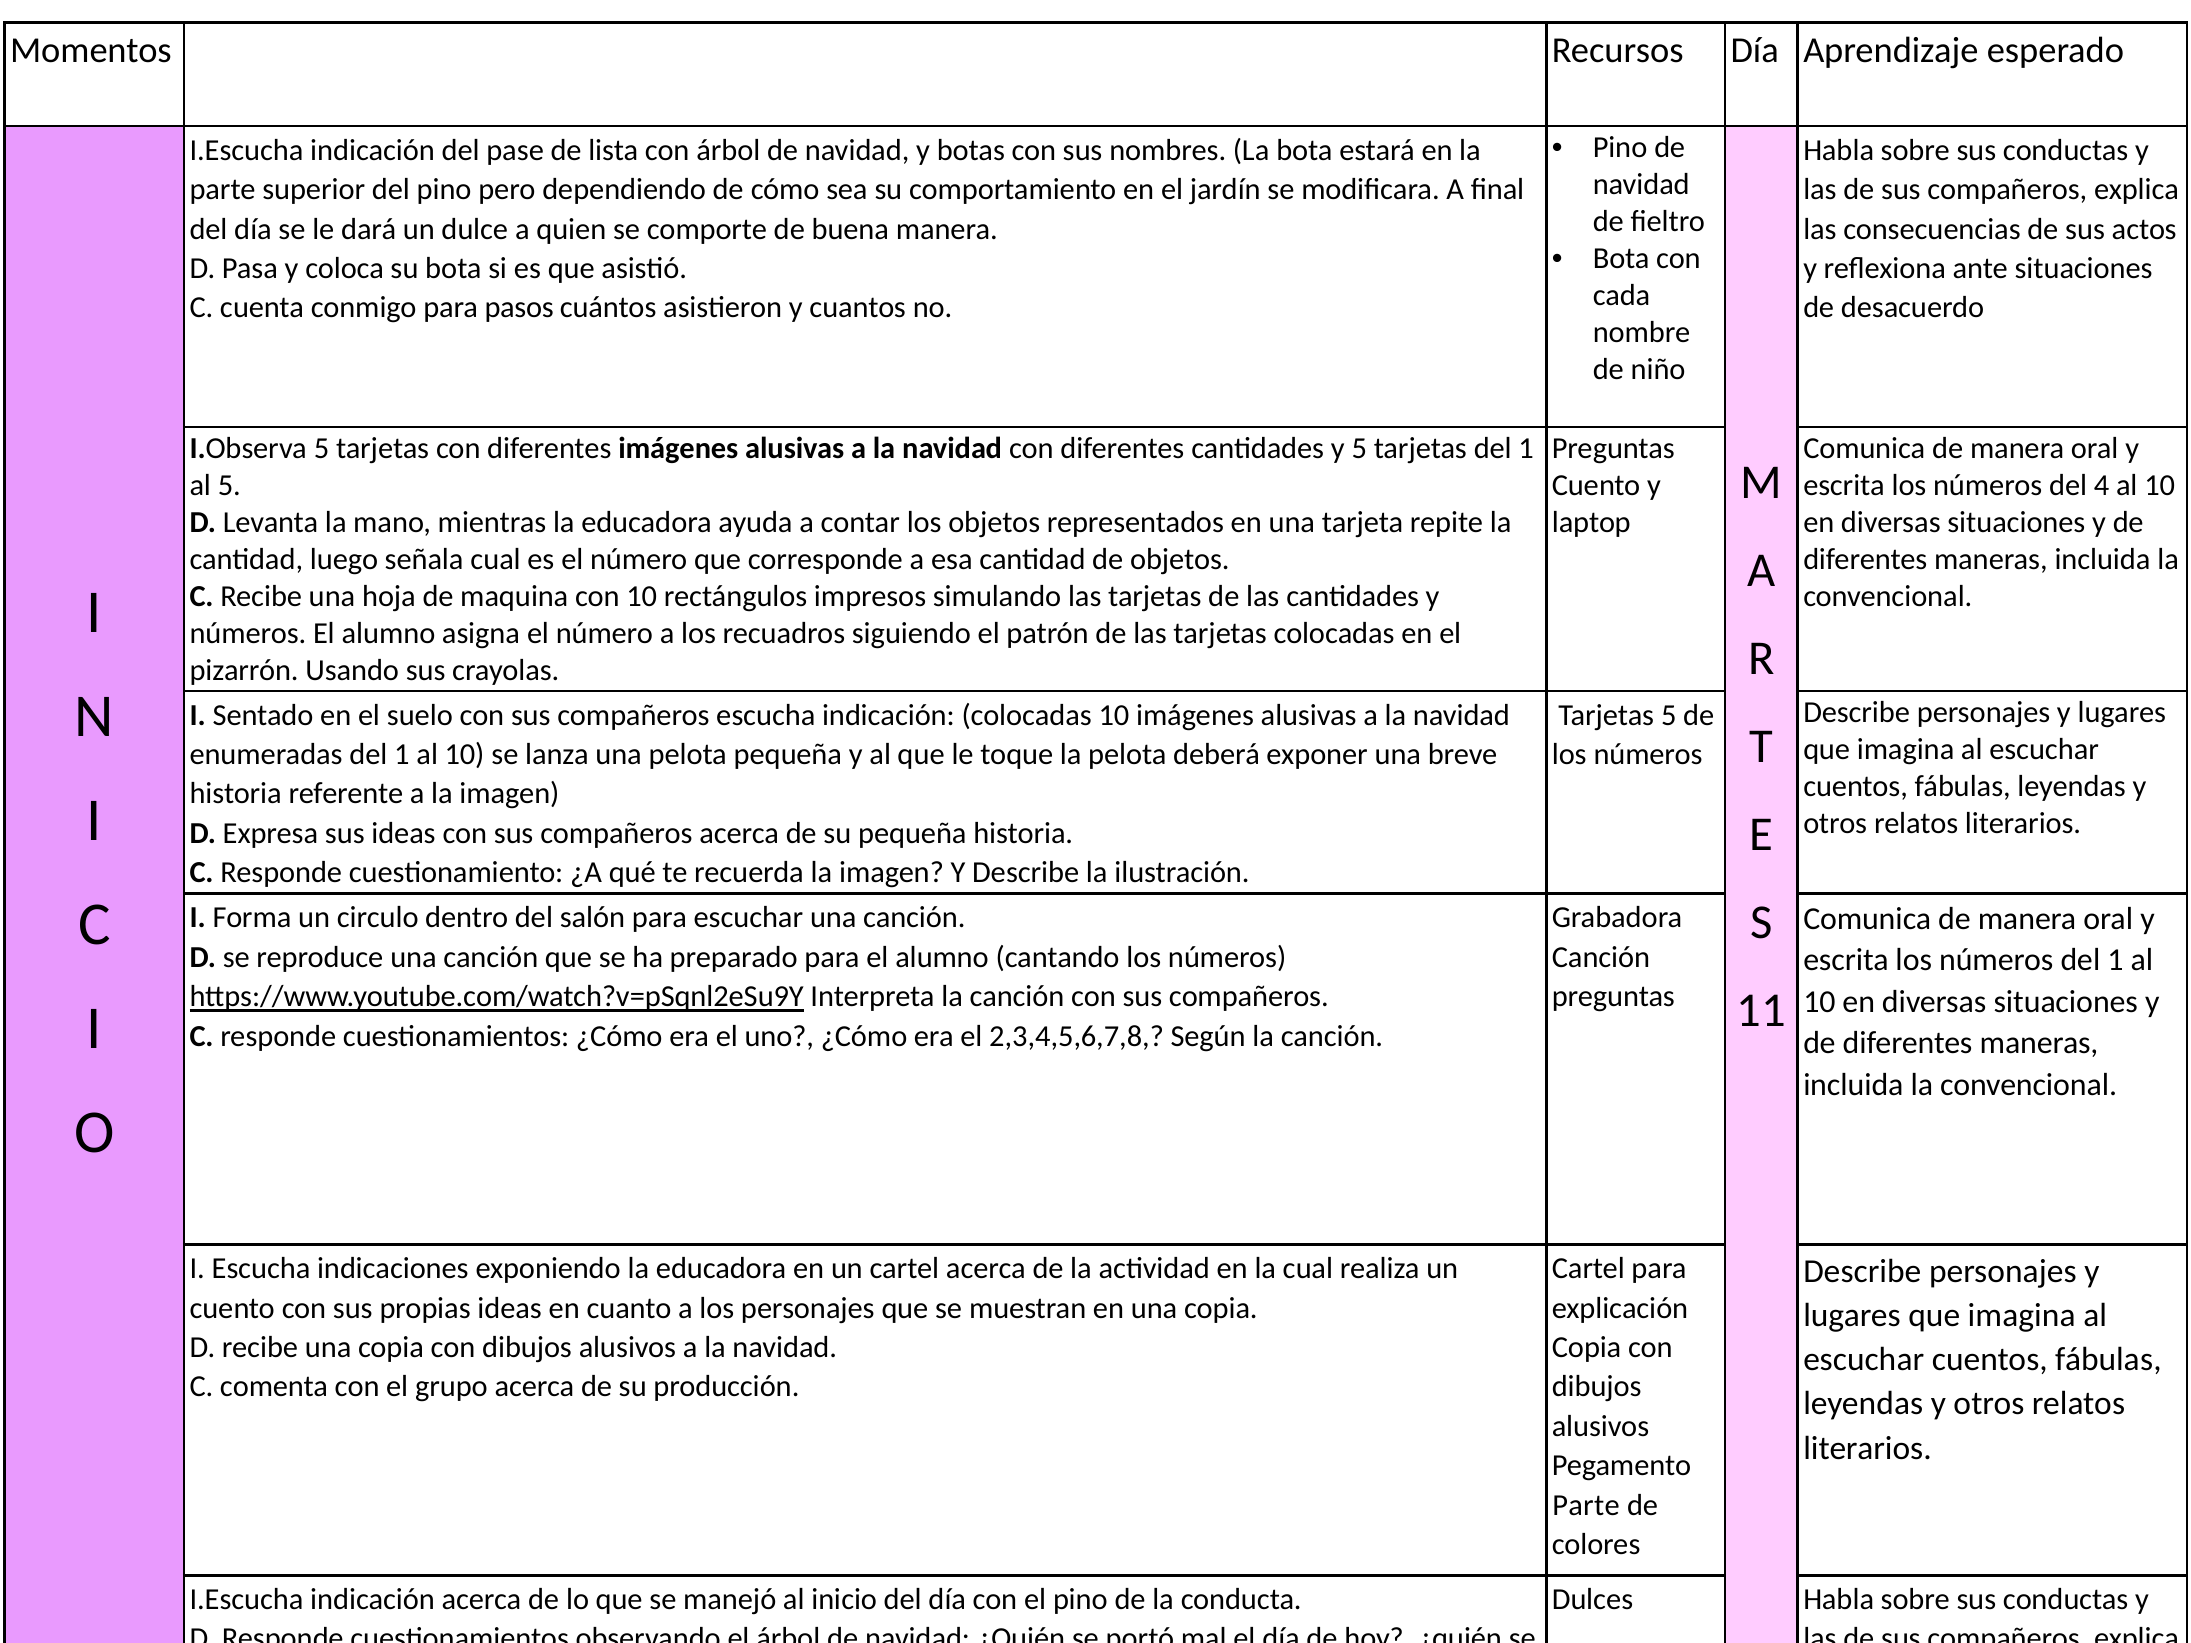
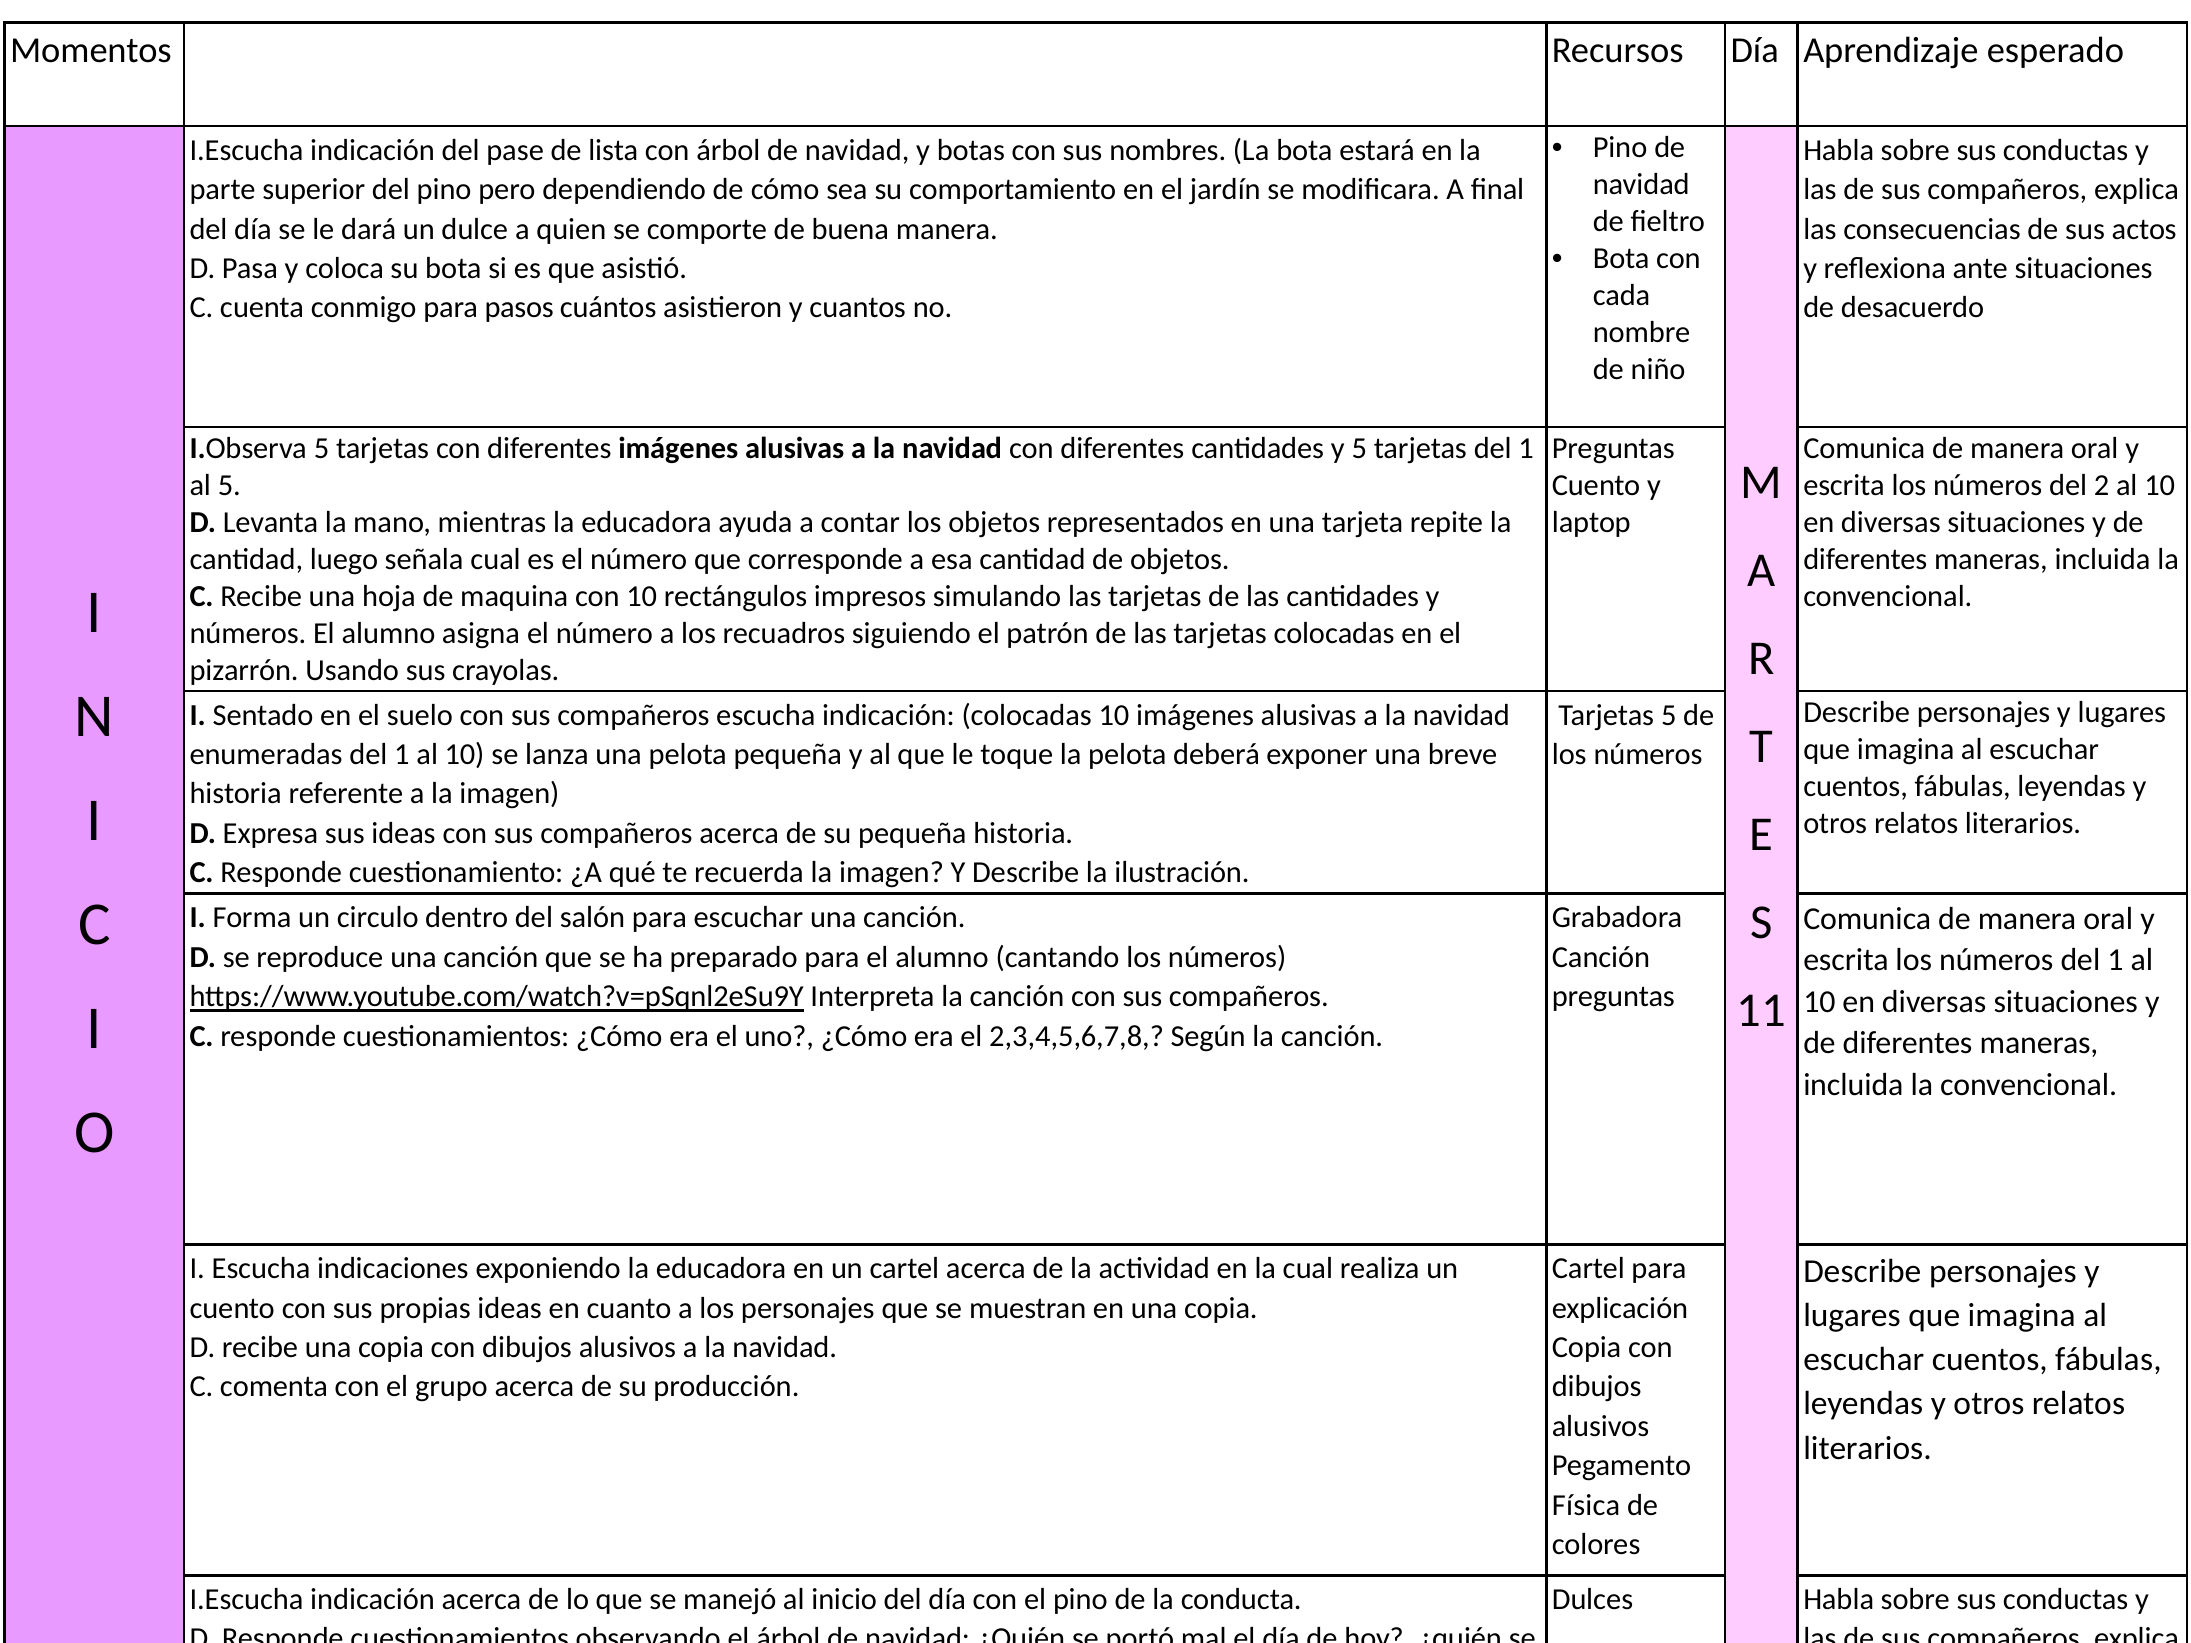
4: 4 -> 2 (2102, 486)
Parte: Parte -> Física (1586, 1505)
